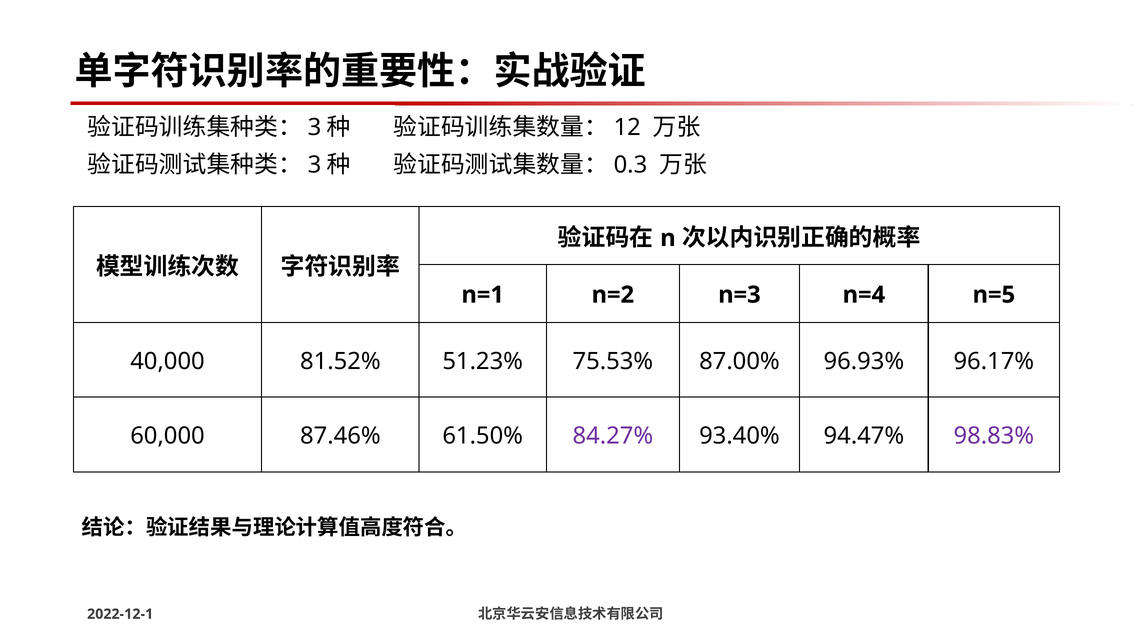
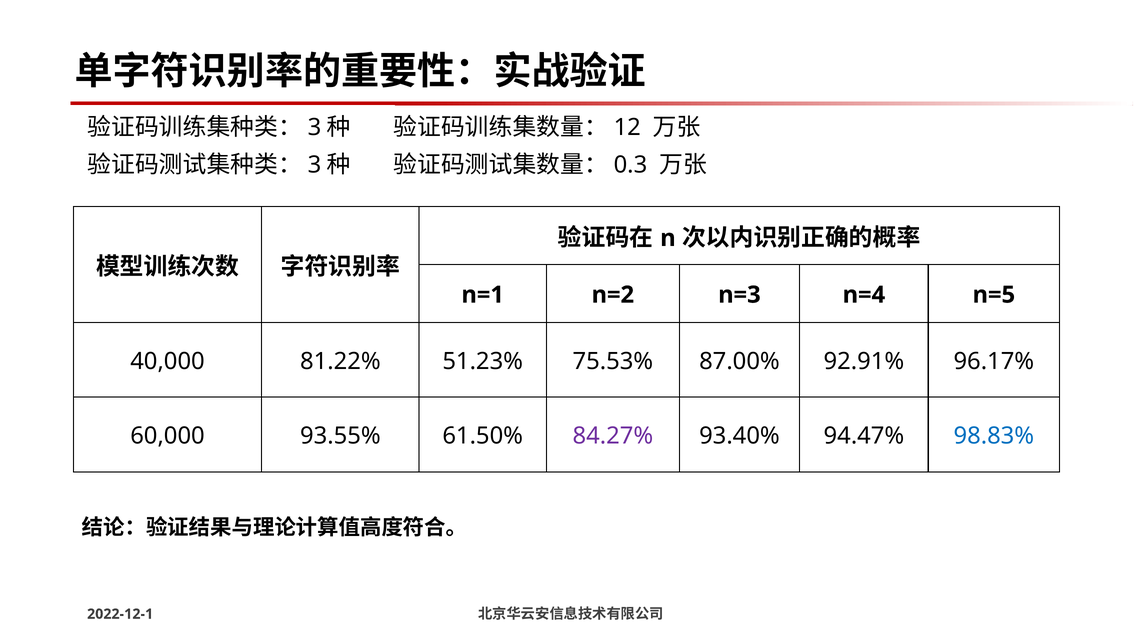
81.52%: 81.52% -> 81.22% (340, 361)
96.93%: 96.93% -> 92.91% (864, 361)
87.46%: 87.46% -> 93.55% (340, 436)
98.83% colour: purple -> blue (994, 436)
